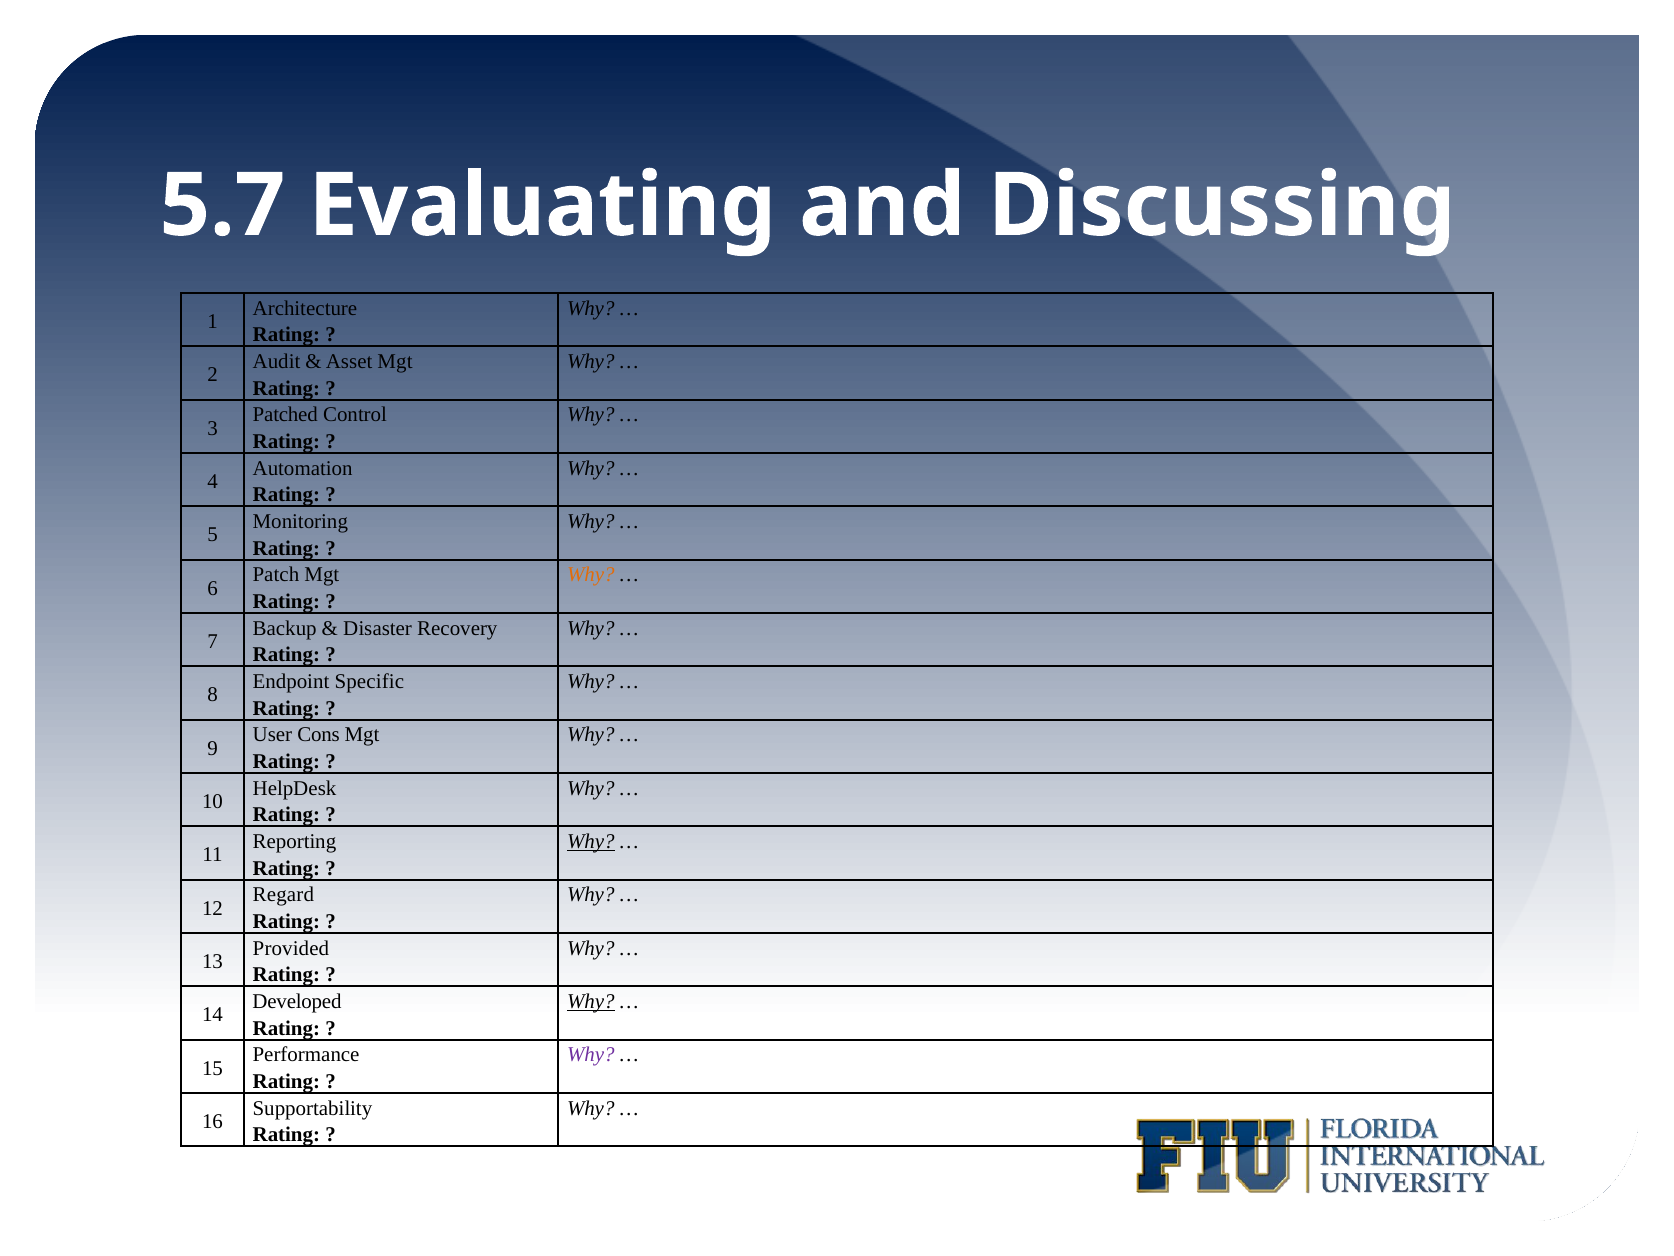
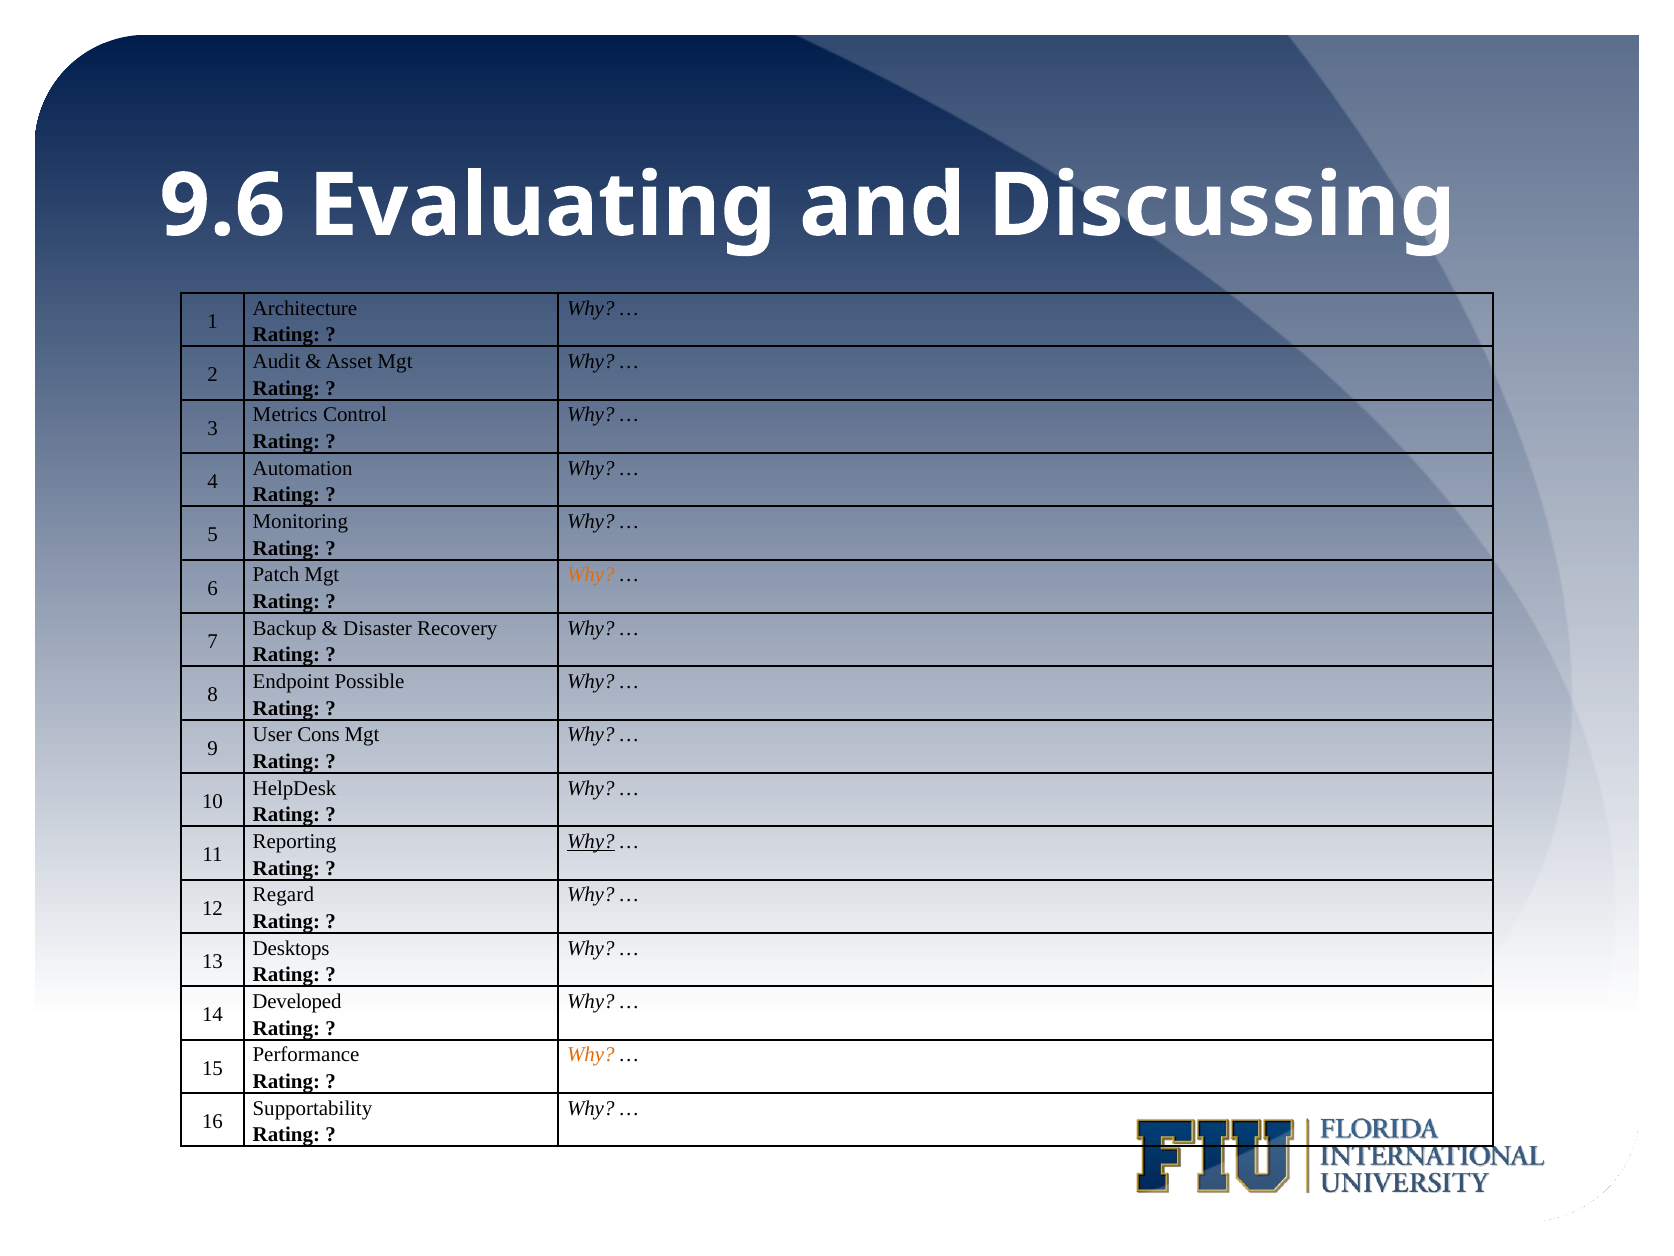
5.7: 5.7 -> 9.6 (222, 206)
Patched: Patched -> Metrics (285, 415)
Specific: Specific -> Possible (369, 681)
Provided: Provided -> Desktops (291, 948)
Why underline: present -> none (591, 1001)
Why colour: purple -> orange (591, 1055)
